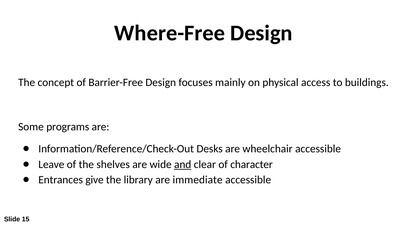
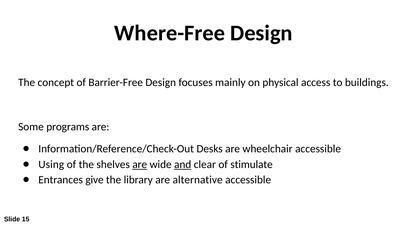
Leave: Leave -> Using (51, 164)
are underline: none -> present (140, 164)
character: character -> stimulate (252, 164)
immediate: immediate -> alternative (198, 180)
